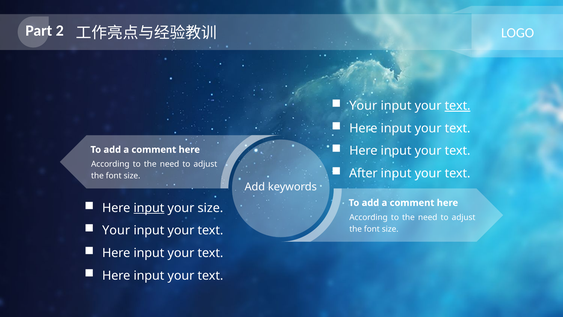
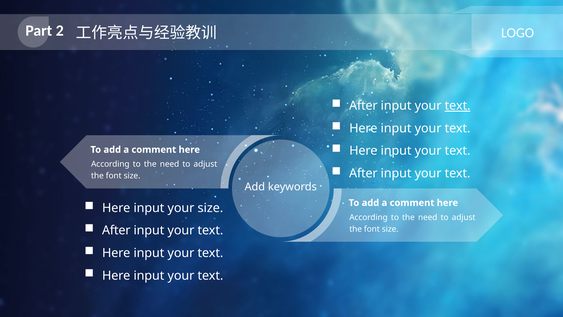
Your: Your -> After (363, 106)
input underline: present -> none (149, 208)
Your: Your -> After (116, 230)
